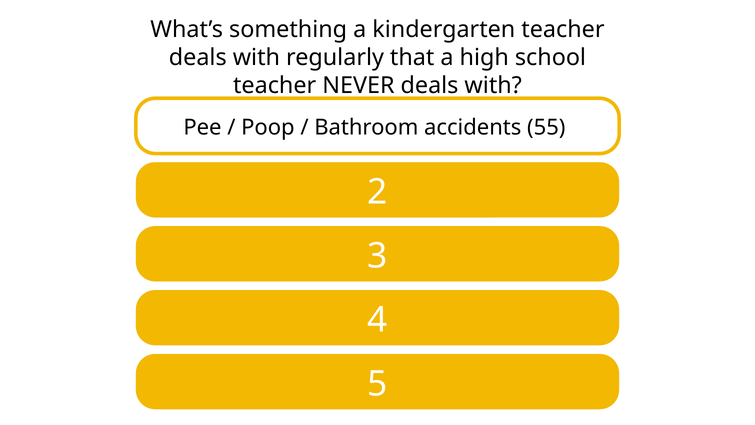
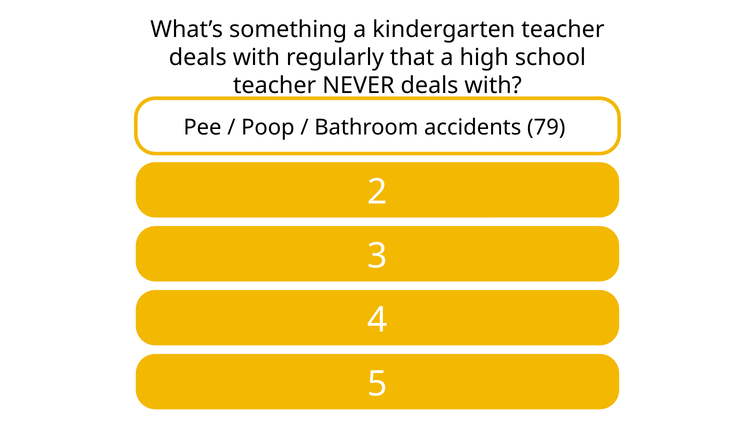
55: 55 -> 79 (546, 127)
